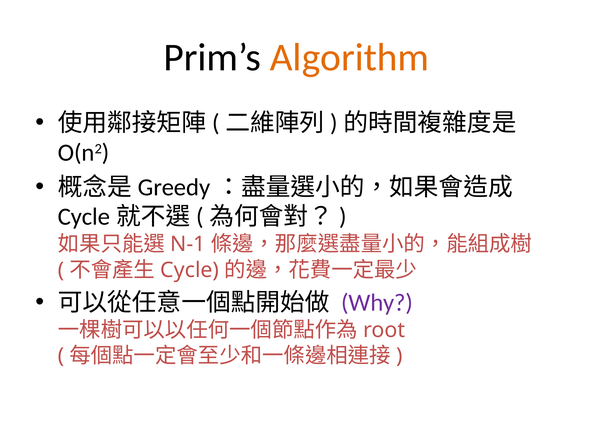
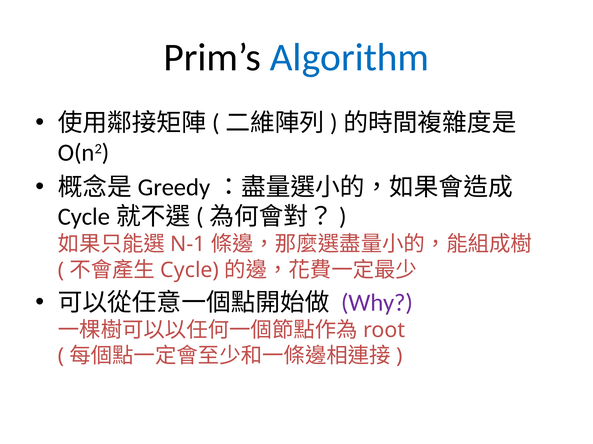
Algorithm colour: orange -> blue (350, 58)
